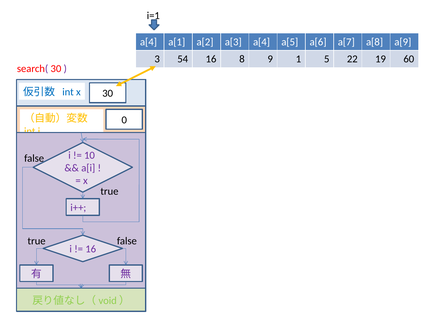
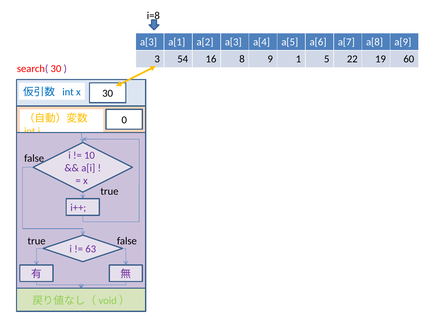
i=1: i=1 -> i=8 (153, 16)
a[4: a[4 -> a[3 (148, 42)
16: 16 -> 63 (91, 249)
